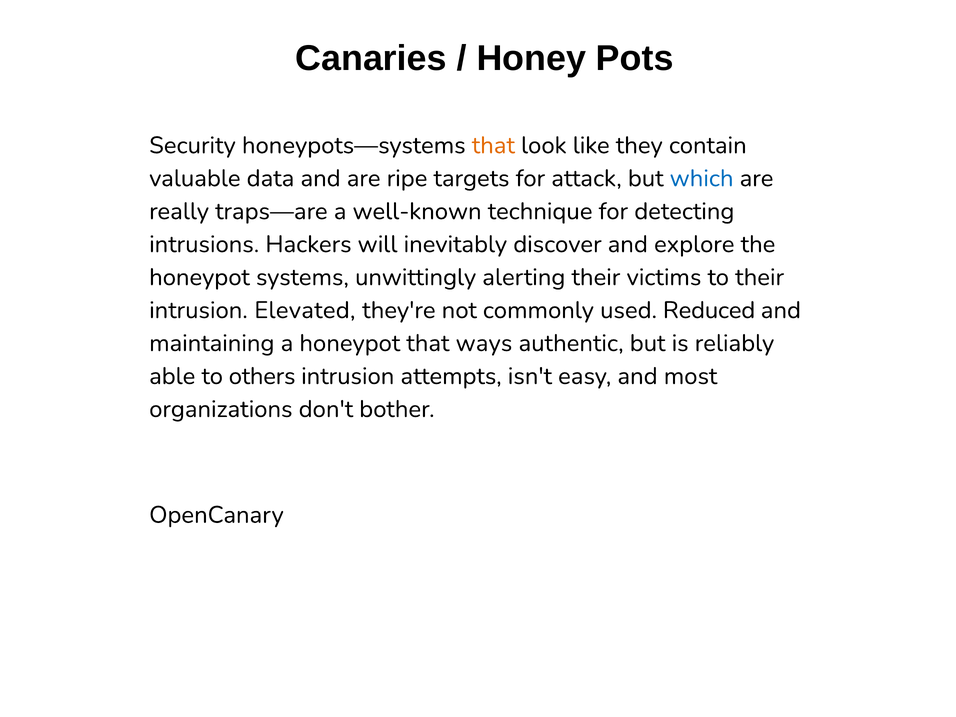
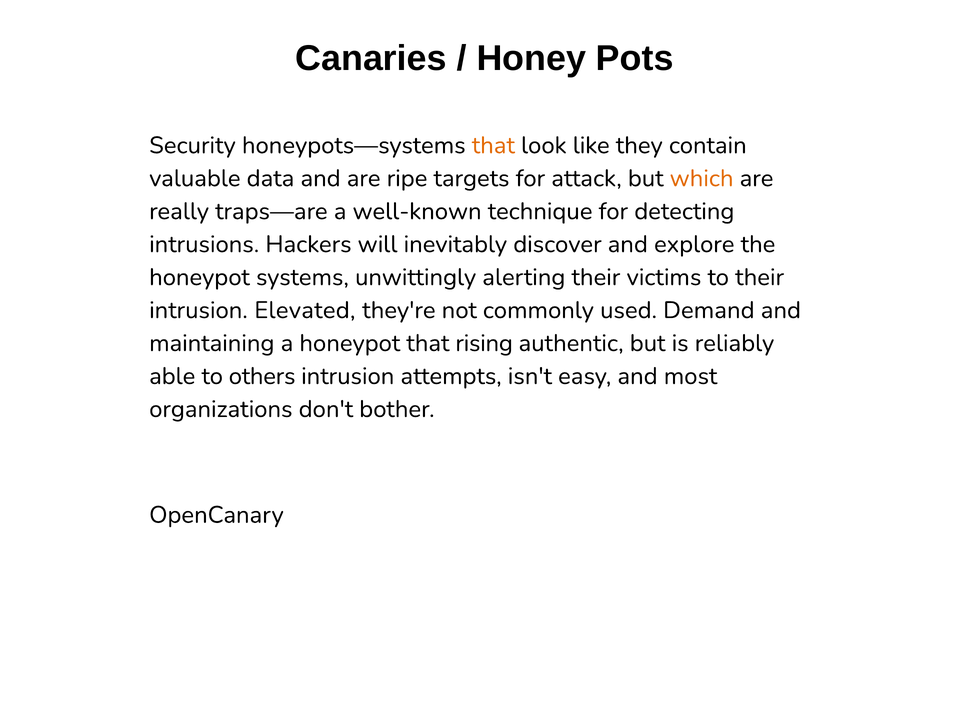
which colour: blue -> orange (702, 178)
Reduced: Reduced -> Demand (709, 310)
ways: ways -> rising (484, 343)
